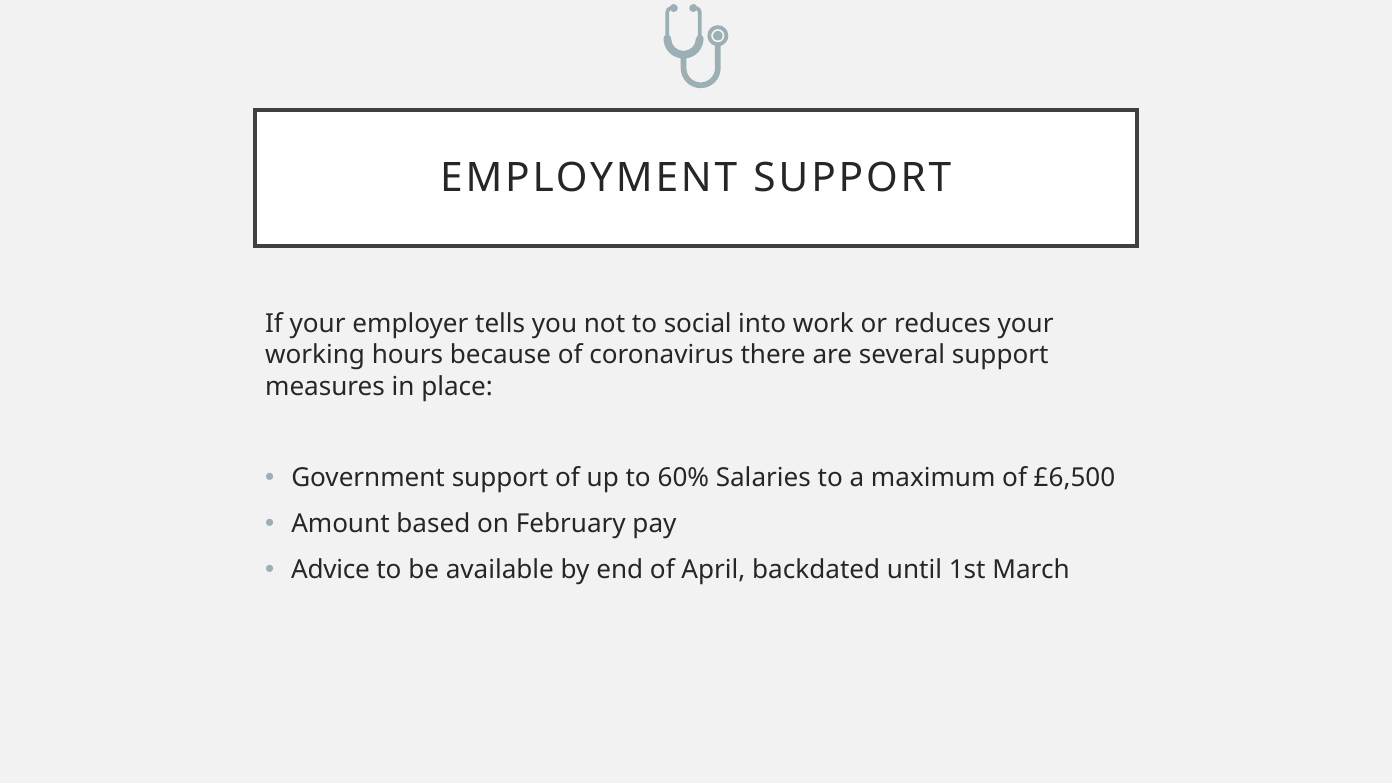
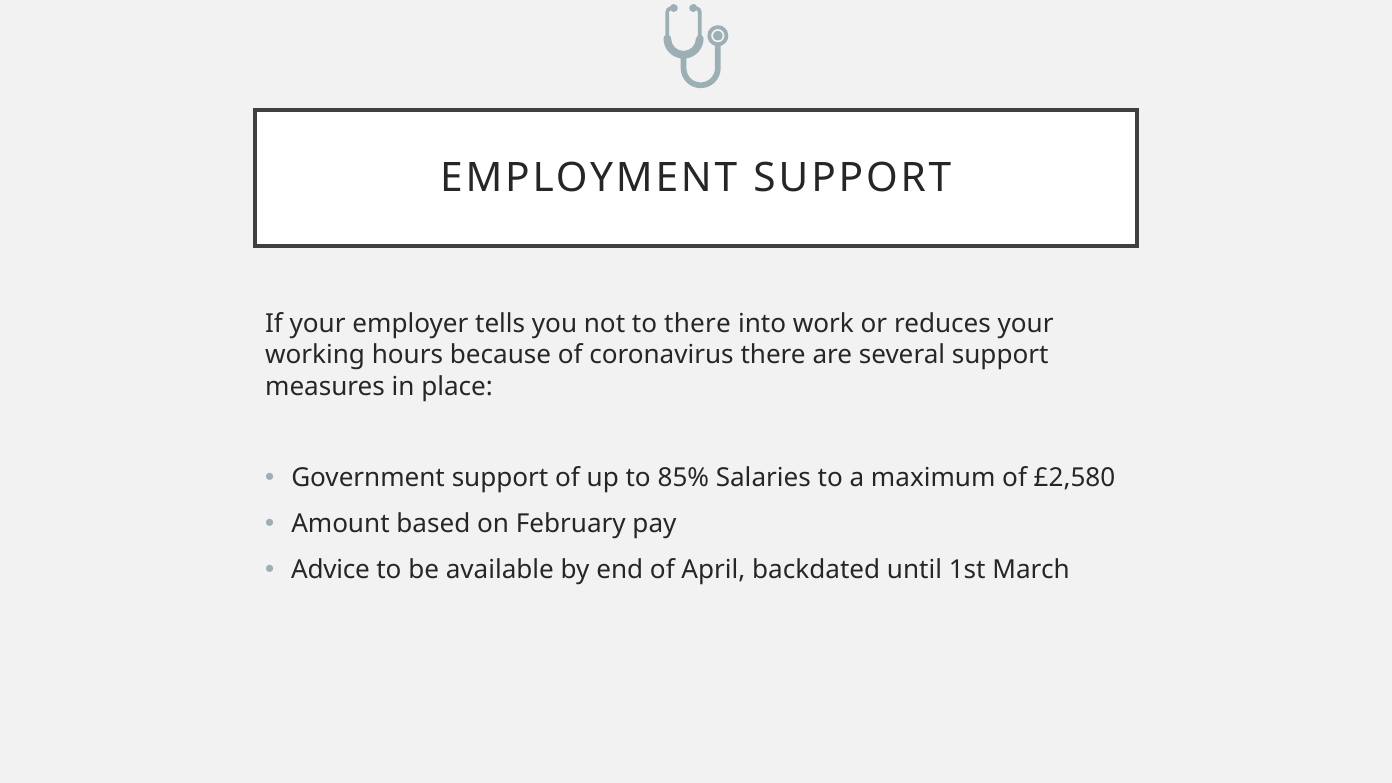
to social: social -> there (698, 324)
60%: 60% -> 85% (683, 478)
£6,500: £6,500 -> £2,580 (1075, 478)
